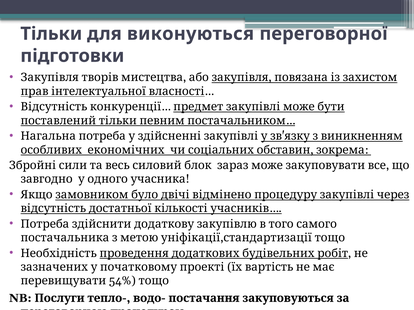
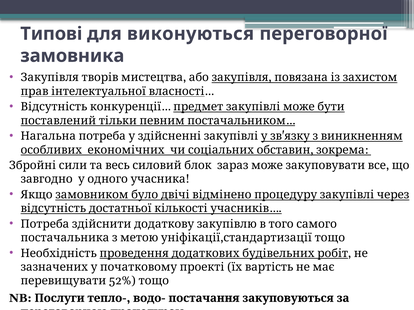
Тільки: Тільки -> Типові (51, 34)
підготовки: підготовки -> замовника (72, 56)
54%: 54% -> 52% (122, 281)
